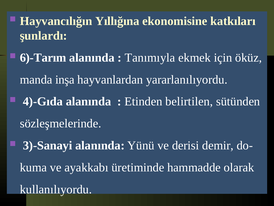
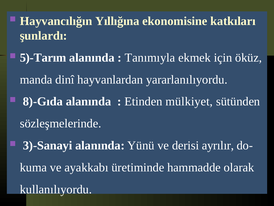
6)-Tarım: 6)-Tarım -> 5)-Tarım (43, 57)
inşa: inşa -> dinî (65, 79)
4)-Gıda: 4)-Gıda -> 8)-Gıda (43, 101)
belirtilen: belirtilen -> mülkiyet (189, 101)
demir: demir -> ayrılır (218, 145)
